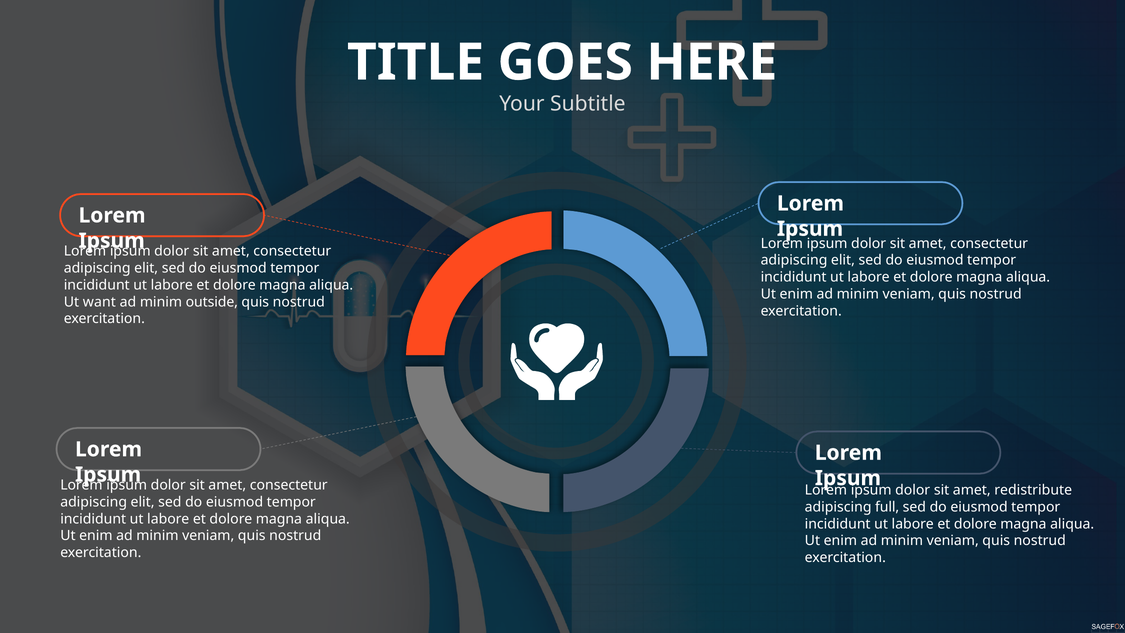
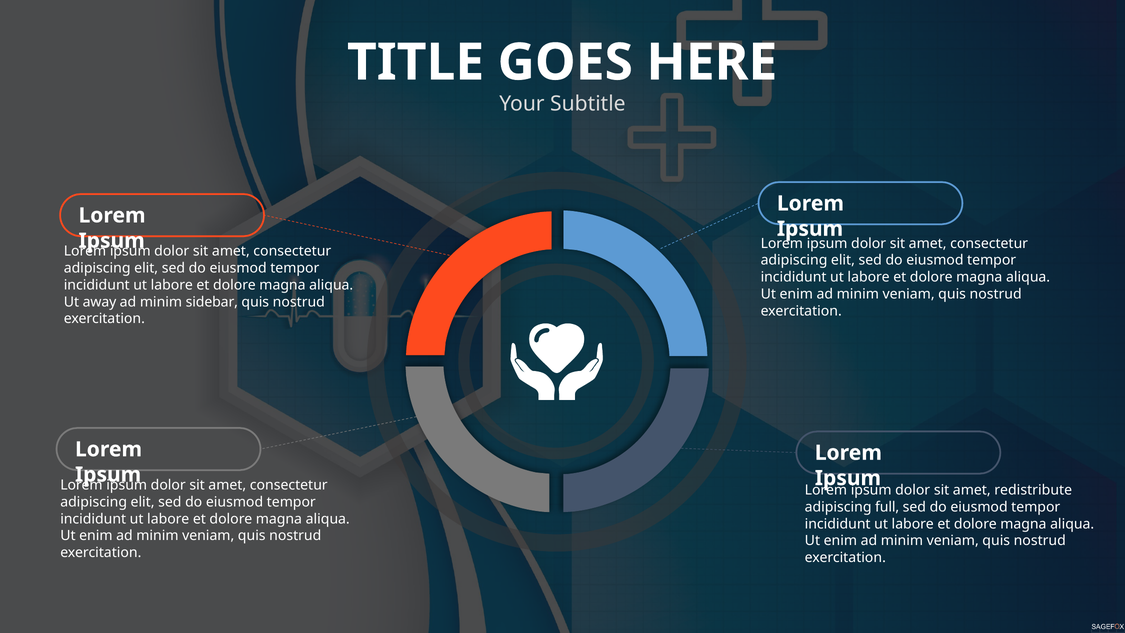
want: want -> away (100, 302)
outside: outside -> sidebar (212, 302)
